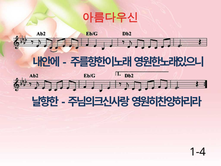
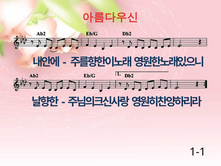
1-4: 1-4 -> 1-1 (198, 152)
